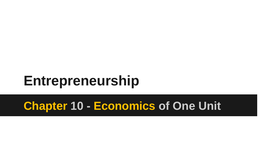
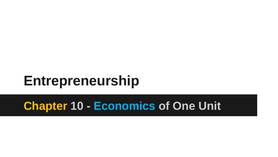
Economics colour: yellow -> light blue (125, 106)
